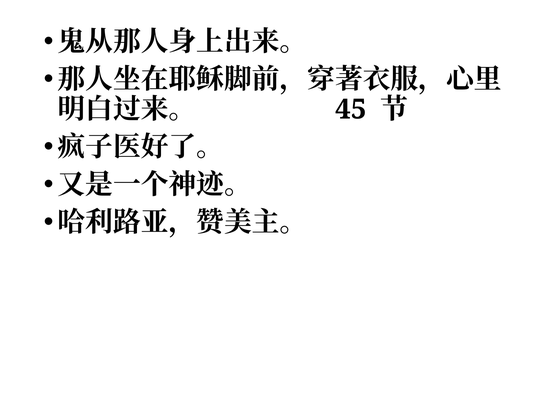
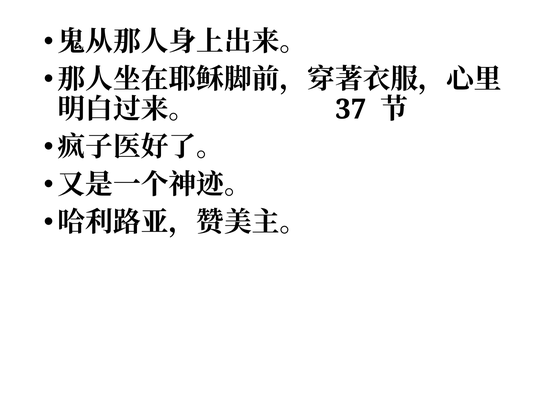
45: 45 -> 37 (351, 109)
